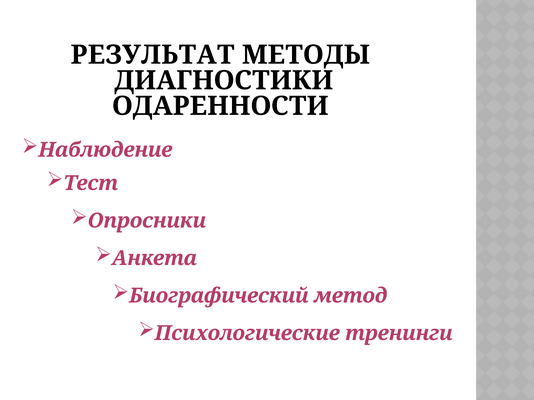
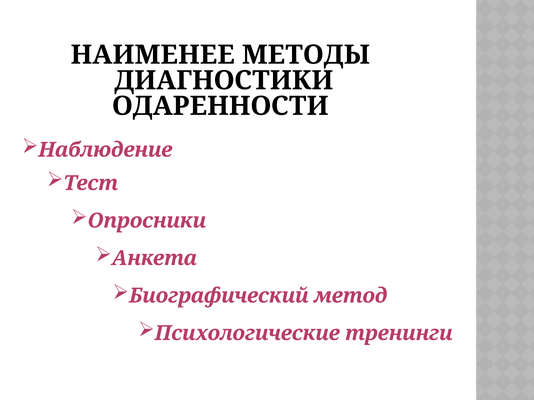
РЕЗУЛЬТАТ: РЕЗУЛЬТАТ -> НАИМЕНЕЕ (153, 55)
